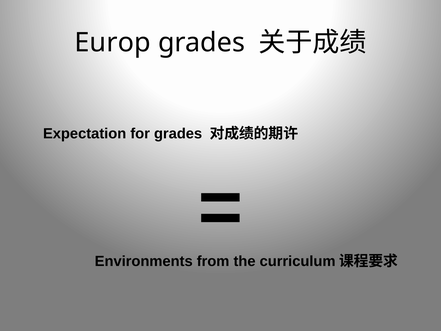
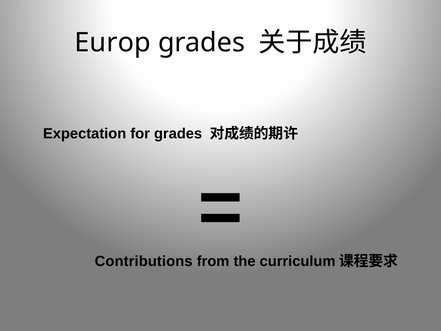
Environments: Environments -> Contributions (144, 261)
